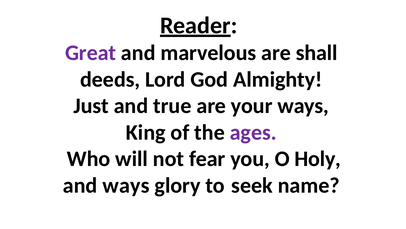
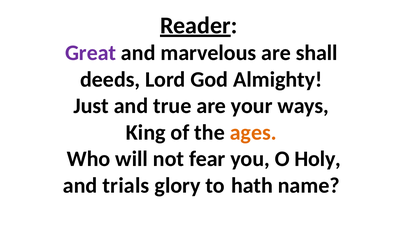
ages colour: purple -> orange (253, 132)
and ways: ways -> trials (126, 185)
seek: seek -> hath (252, 185)
